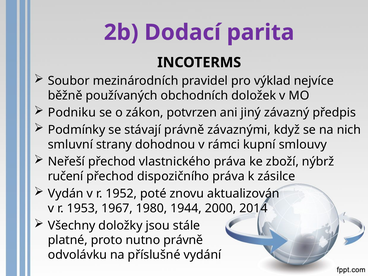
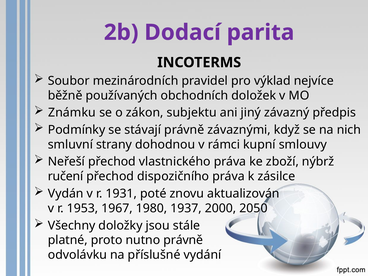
Podniku: Podniku -> Známku (72, 113)
potvrzen: potvrzen -> subjektu (192, 113)
1952: 1952 -> 1931 (121, 194)
1944: 1944 -> 1937 (186, 208)
2014: 2014 -> 2050 (253, 208)
